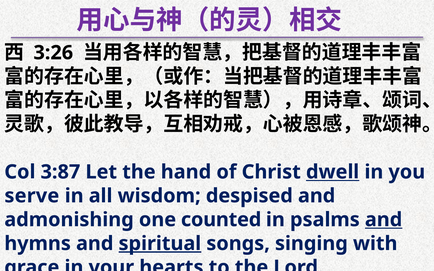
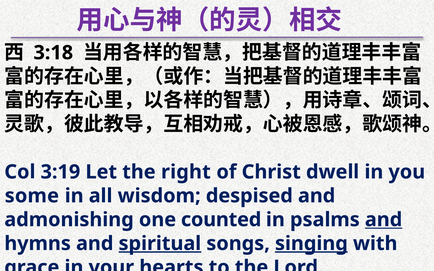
3:26: 3:26 -> 3:18 (53, 53)
3:87: 3:87 -> 3:19 (60, 172)
hand: hand -> right (186, 172)
dwell underline: present -> none (333, 172)
serve: serve -> some (32, 196)
singing underline: none -> present (311, 244)
